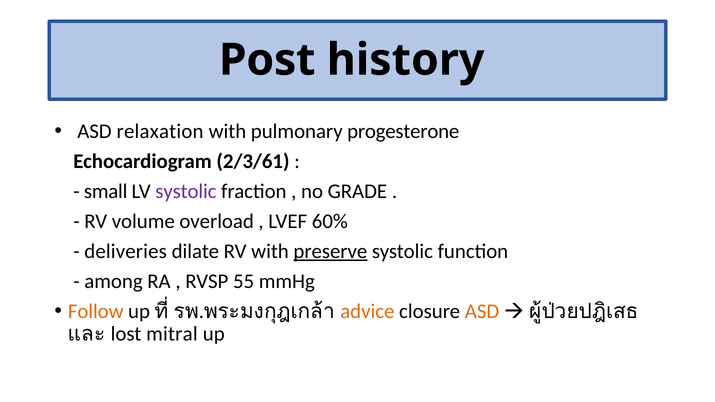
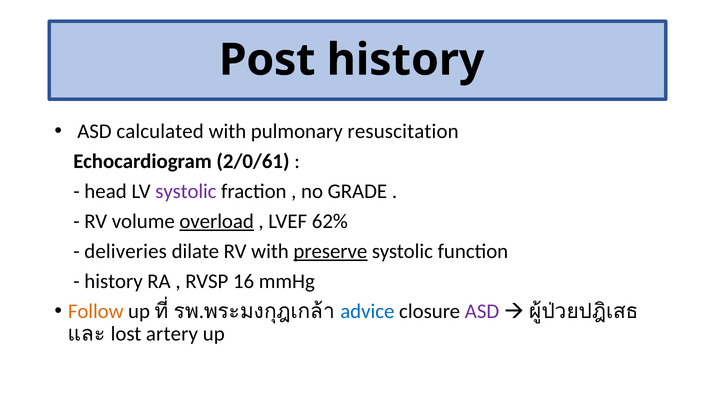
relaxation: relaxation -> calculated (160, 131)
progesterone: progesterone -> resuscitation (403, 131)
2/3/61: 2/3/61 -> 2/0/61 (253, 161)
small: small -> head (106, 191)
overload underline: none -> present (217, 221)
60%: 60% -> 62% (330, 221)
among: among -> history (114, 281)
55: 55 -> 16 (244, 281)
advice colour: orange -> blue (367, 311)
ASD colour: orange -> purple (482, 311)
mitral: mitral -> artery (172, 334)
